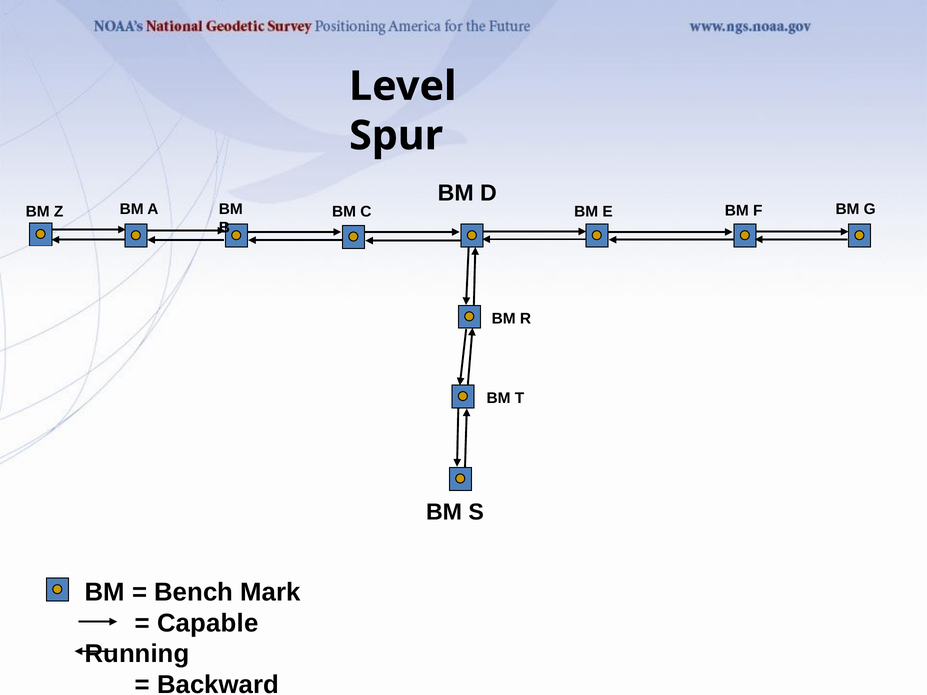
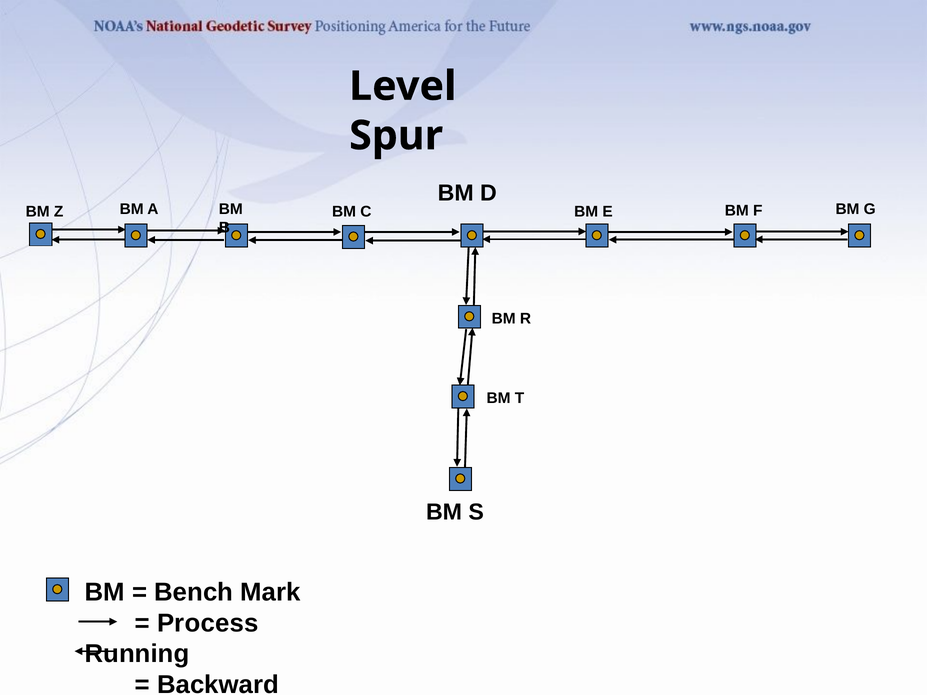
Capable: Capable -> Process (208, 623)
